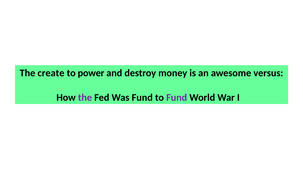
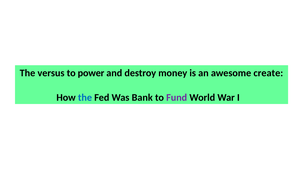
create: create -> versus (51, 73)
versus: versus -> create (268, 73)
the colour: purple -> blue (85, 97)
Was Fund: Fund -> Bank (142, 97)
